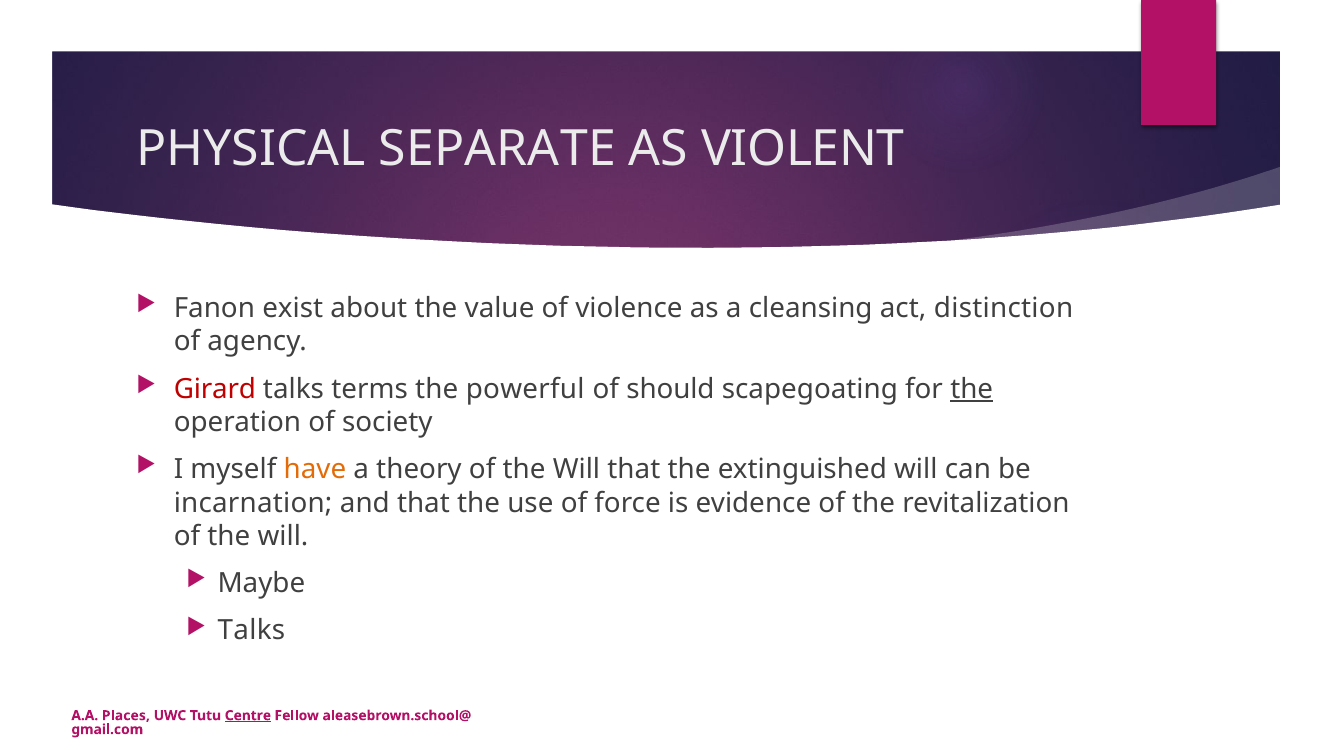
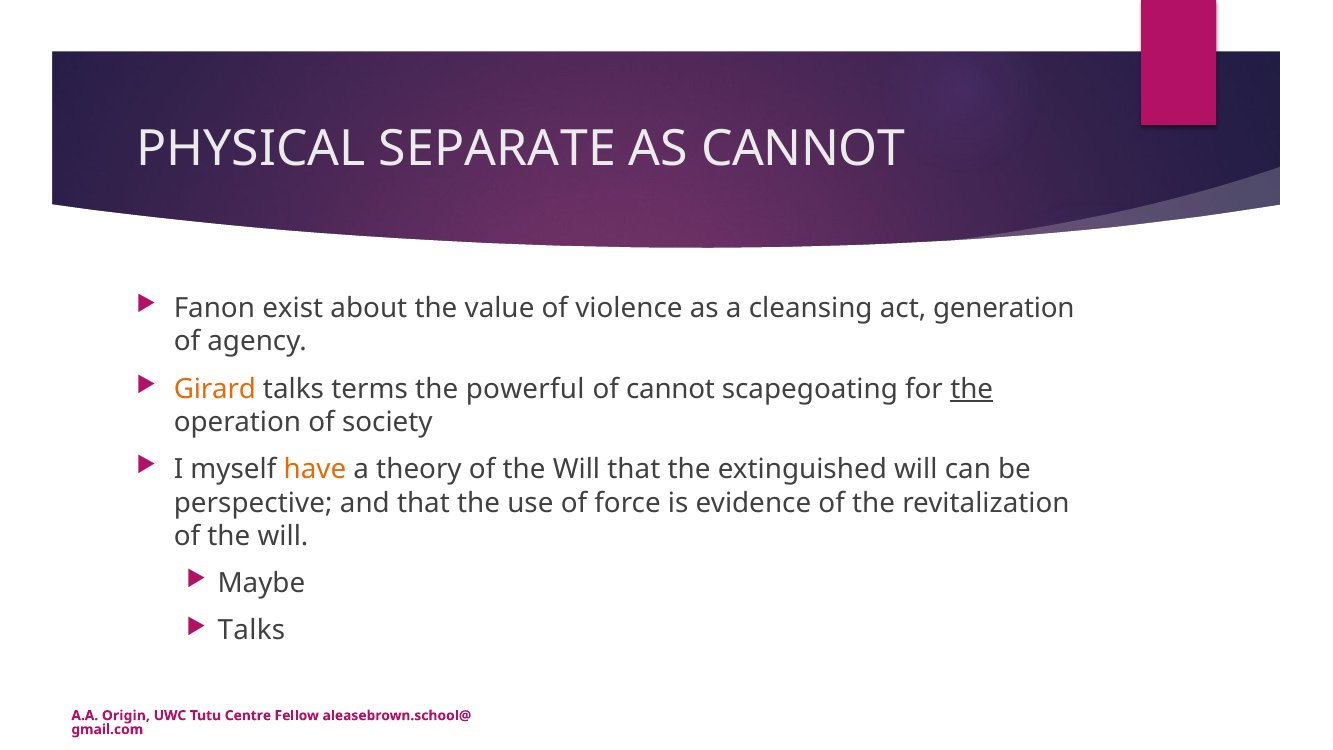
AS VIOLENT: VIOLENT -> CANNOT (803, 149)
distinction: distinction -> generation (1004, 308)
Girard colour: red -> orange (215, 389)
of should: should -> cannot (671, 389)
incarnation: incarnation -> perspective (253, 503)
Places: Places -> Origin (126, 715)
Centre underline: present -> none (248, 715)
